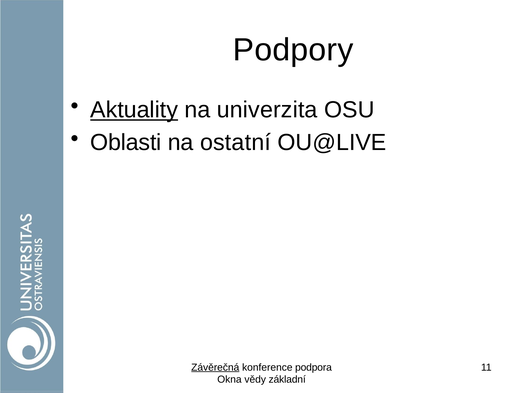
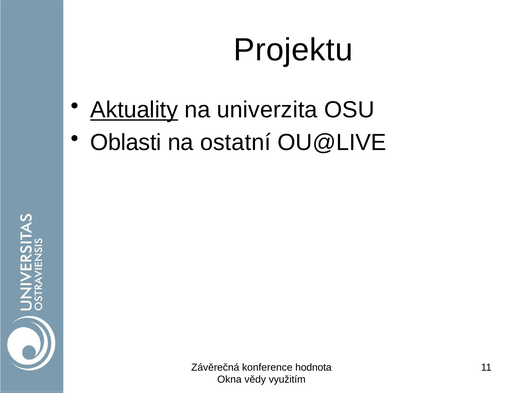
Podpory: Podpory -> Projektu (293, 50)
Závěrečná underline: present -> none (215, 367)
podpora: podpora -> hodnota (313, 367)
základní: základní -> využitím (287, 379)
